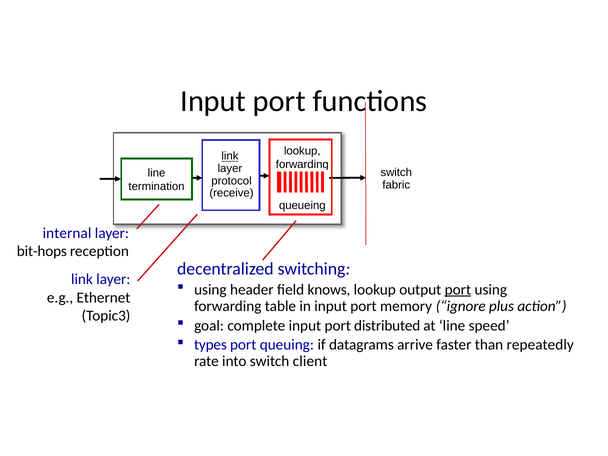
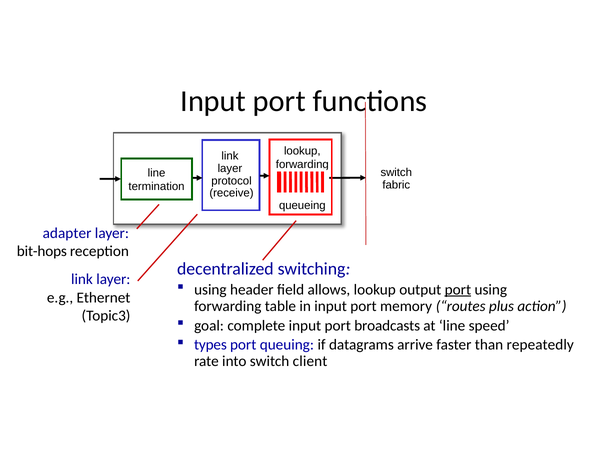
link underline: present -> none (230, 156)
internal: internal -> adapter (67, 233)
knows: knows -> allows (329, 290)
ignore: ignore -> routes (461, 306)
distributed: distributed -> broadcasts (387, 326)
